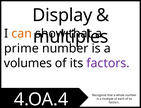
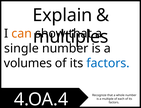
Display: Display -> Explain (62, 15)
prime: prime -> single (21, 48)
factors colour: purple -> blue (108, 63)
